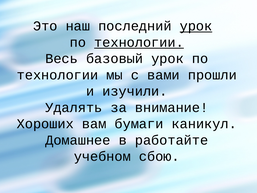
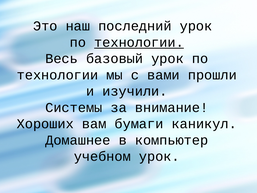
урок underline: present -> none (196, 26)
Удалять: Удалять -> Системы (74, 107)
работайте: работайте -> компьютер (172, 140)
учебном сбою: сбою -> урок (159, 156)
